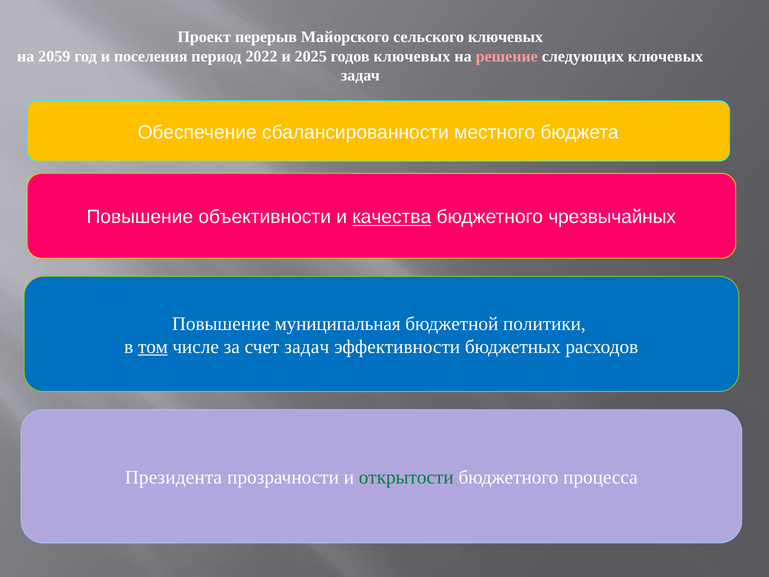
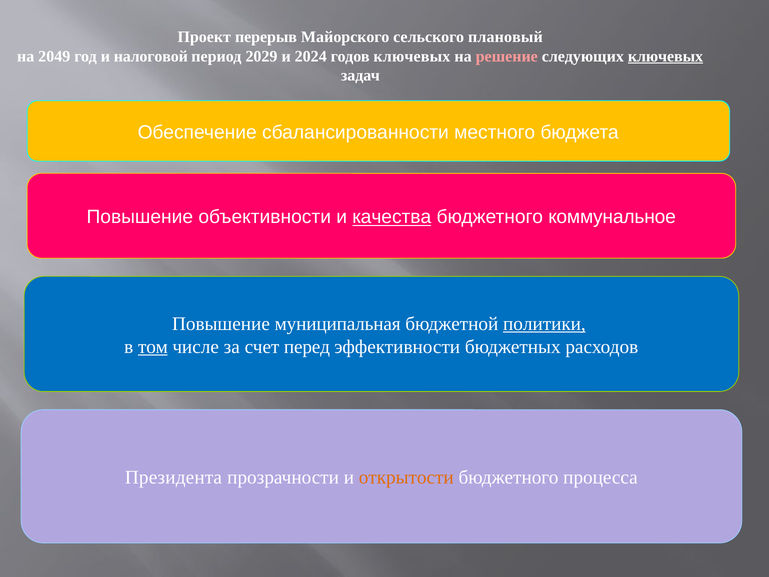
сельского ключевых: ключевых -> плановый (505, 37)
2059: 2059 -> 2049 (54, 56)
поселения: поселения -> налоговой (151, 56)
2022: 2022 -> 2029 (261, 56)
2025: 2025 -> 2024 (311, 56)
ключевых underline: none -> present (665, 56)
чрезвычайных: чрезвычайных -> коммунальное (612, 217)
политики underline: none -> present (544, 324)
счет задач: задач -> перед (307, 347)
открытости colour: green -> orange (406, 477)
